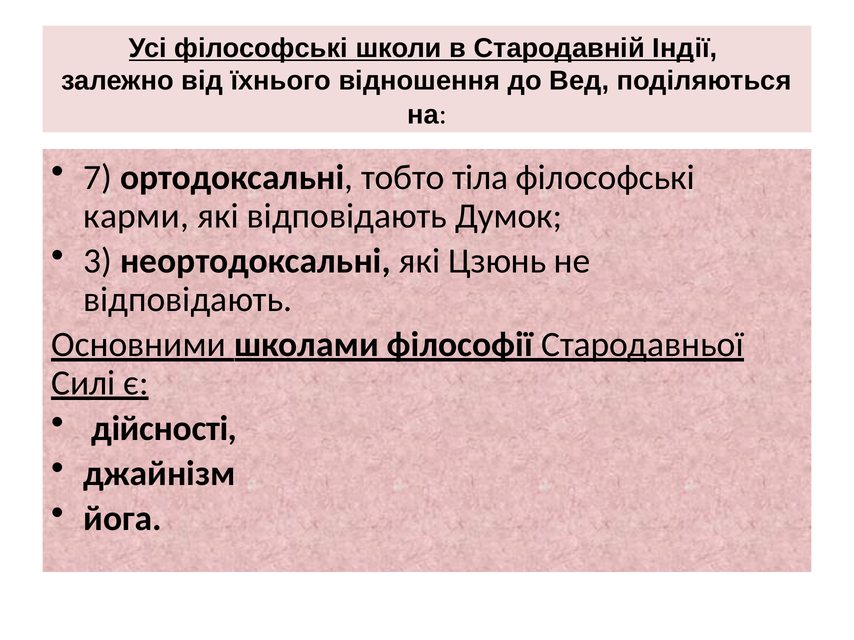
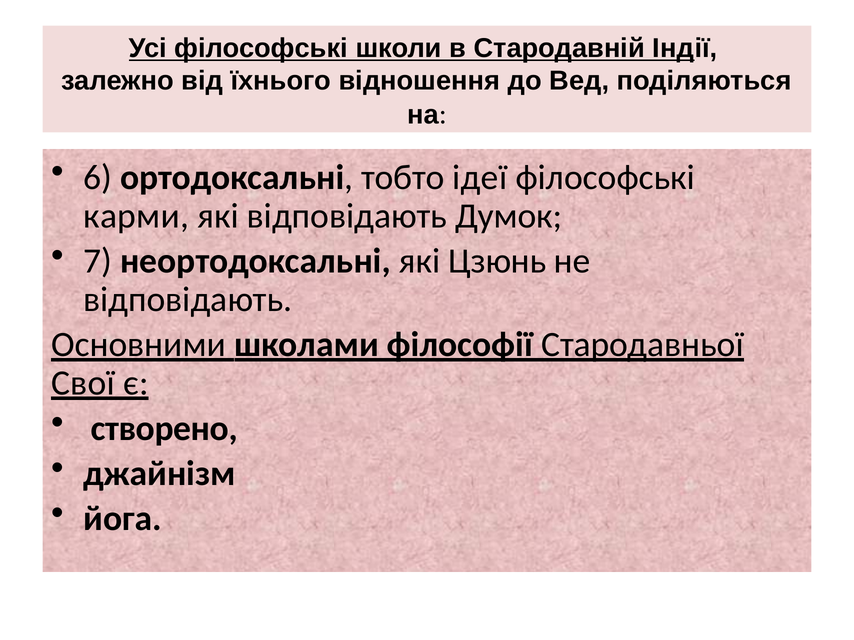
7: 7 -> 6 (98, 178)
тіла: тіла -> ідеї (480, 178)
3: 3 -> 7 (98, 261)
Силі: Силі -> Свої (83, 383)
дійсності: дійсності -> створено (164, 429)
